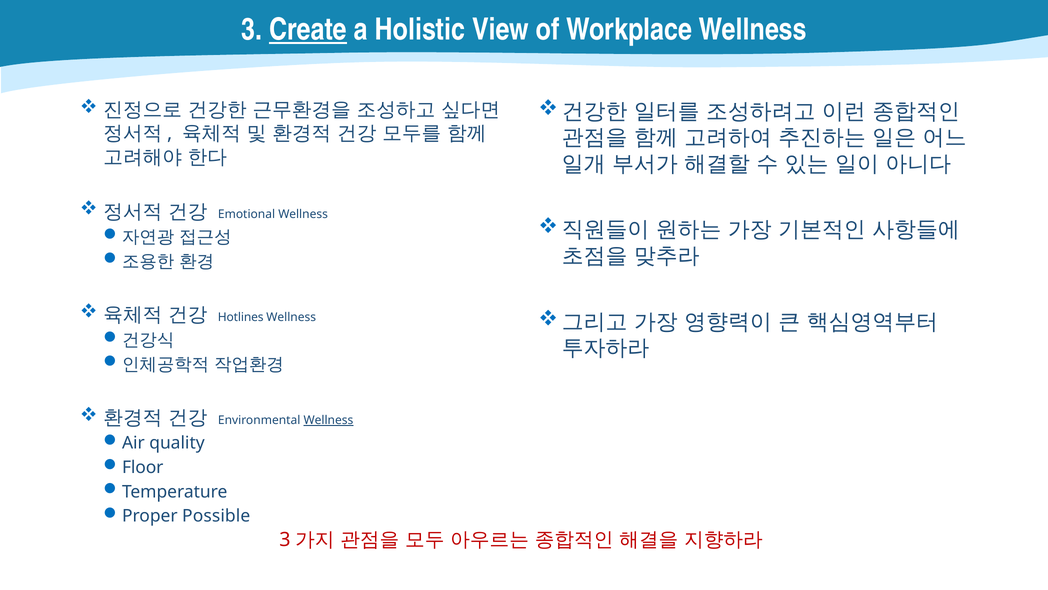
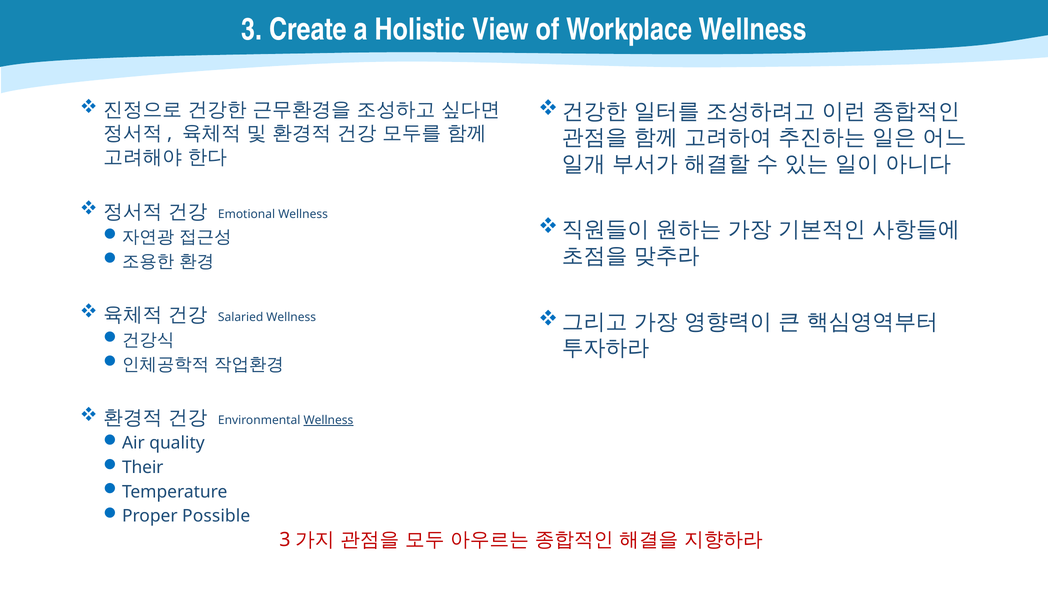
Create underline: present -> none (308, 30)
Hotlines: Hotlines -> Salaried (241, 317)
Floor: Floor -> Their (143, 467)
